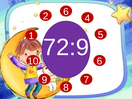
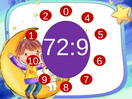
2 6: 6 -> 0 (66, 12)
